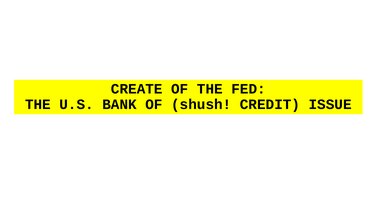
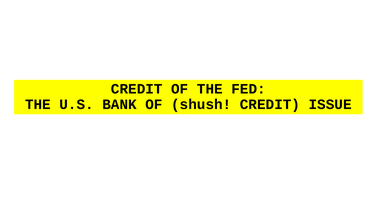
CREATE: CREATE -> CREDIT (137, 89)
